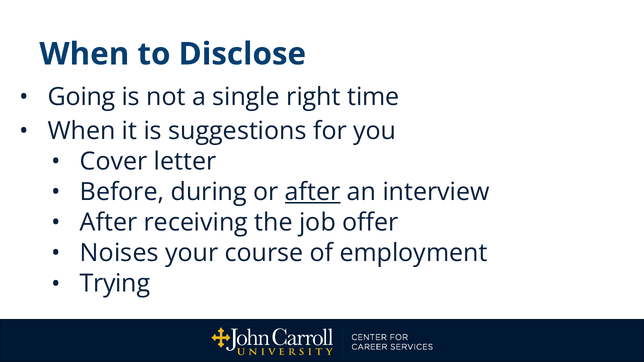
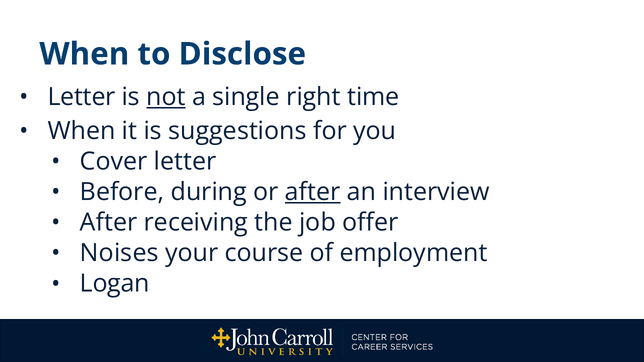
Going: Going -> Letter (82, 97)
not underline: none -> present (166, 97)
Trying: Trying -> Logan (115, 284)
